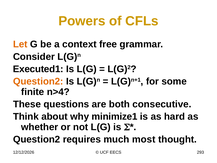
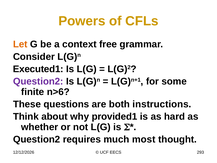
Question2 colour: orange -> purple (38, 81)
n>4: n>4 -> n>6 (58, 92)
consecutive: consecutive -> instructions (162, 104)
minimize1: minimize1 -> provided1 (115, 116)
